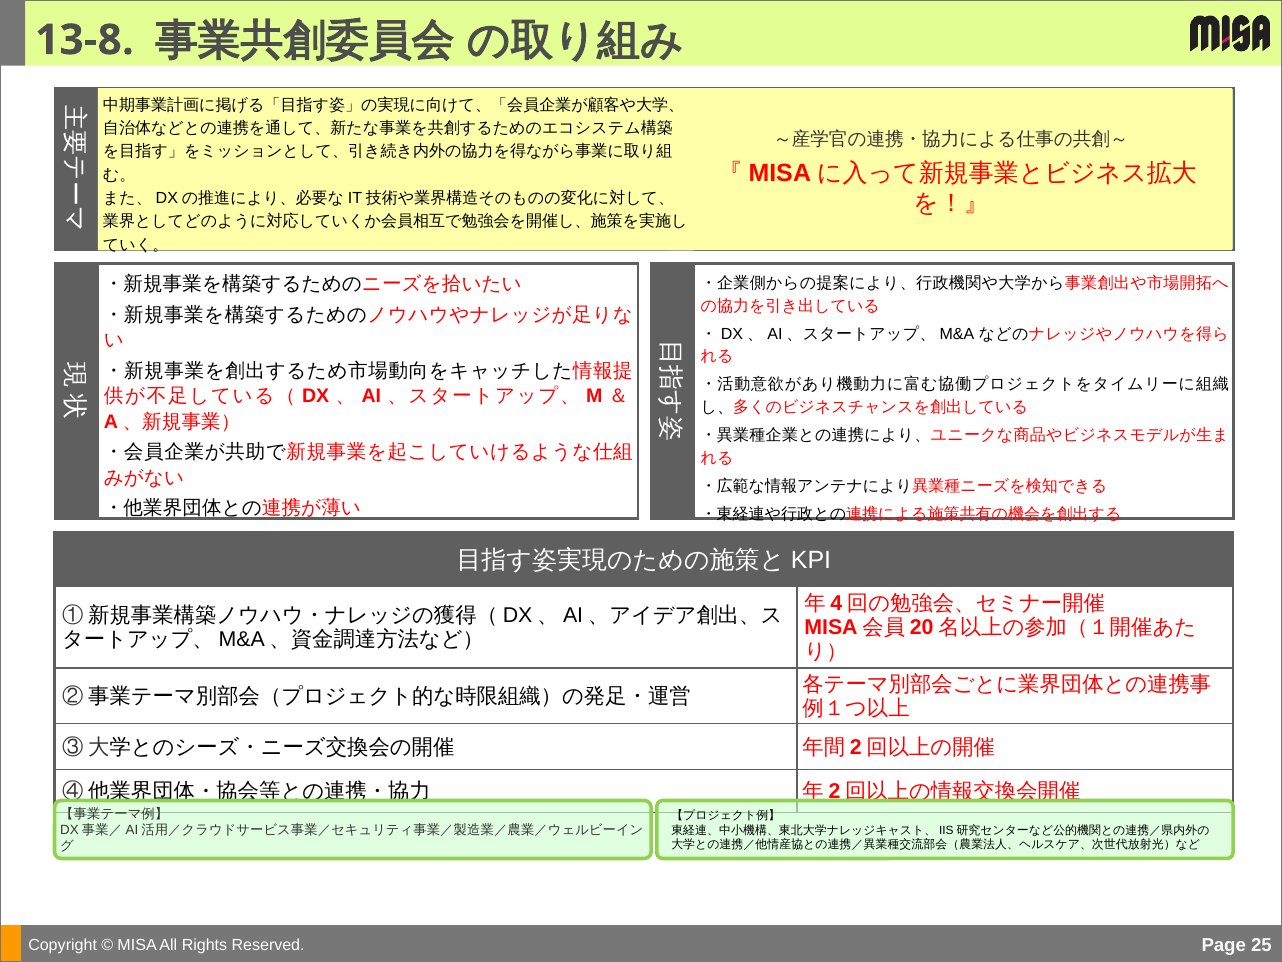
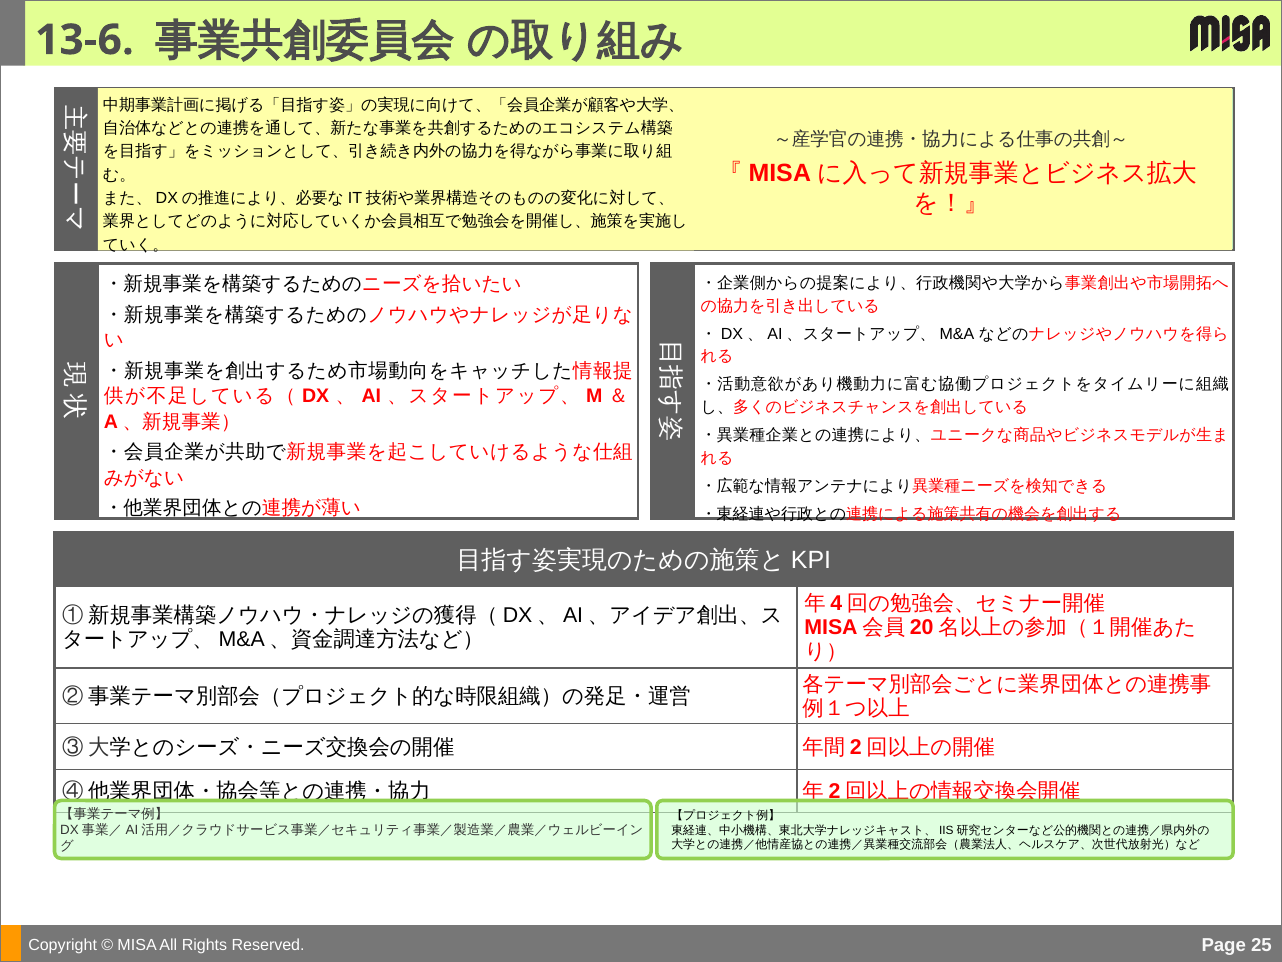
13-8: 13-8 -> 13-6 (84, 40)
